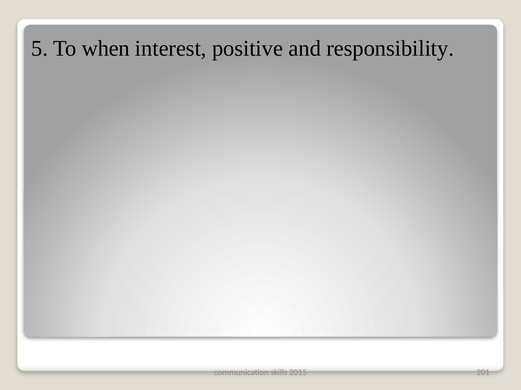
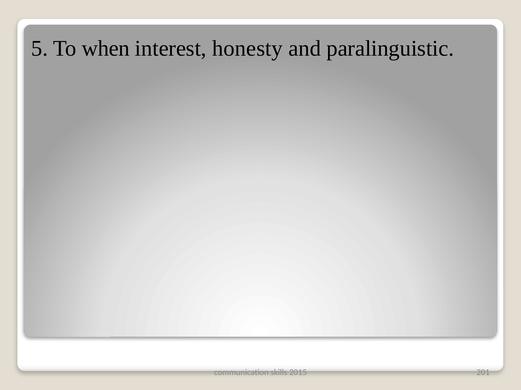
positive: positive -> honesty (247, 48)
responsibility: responsibility -> paralinguistic (390, 48)
